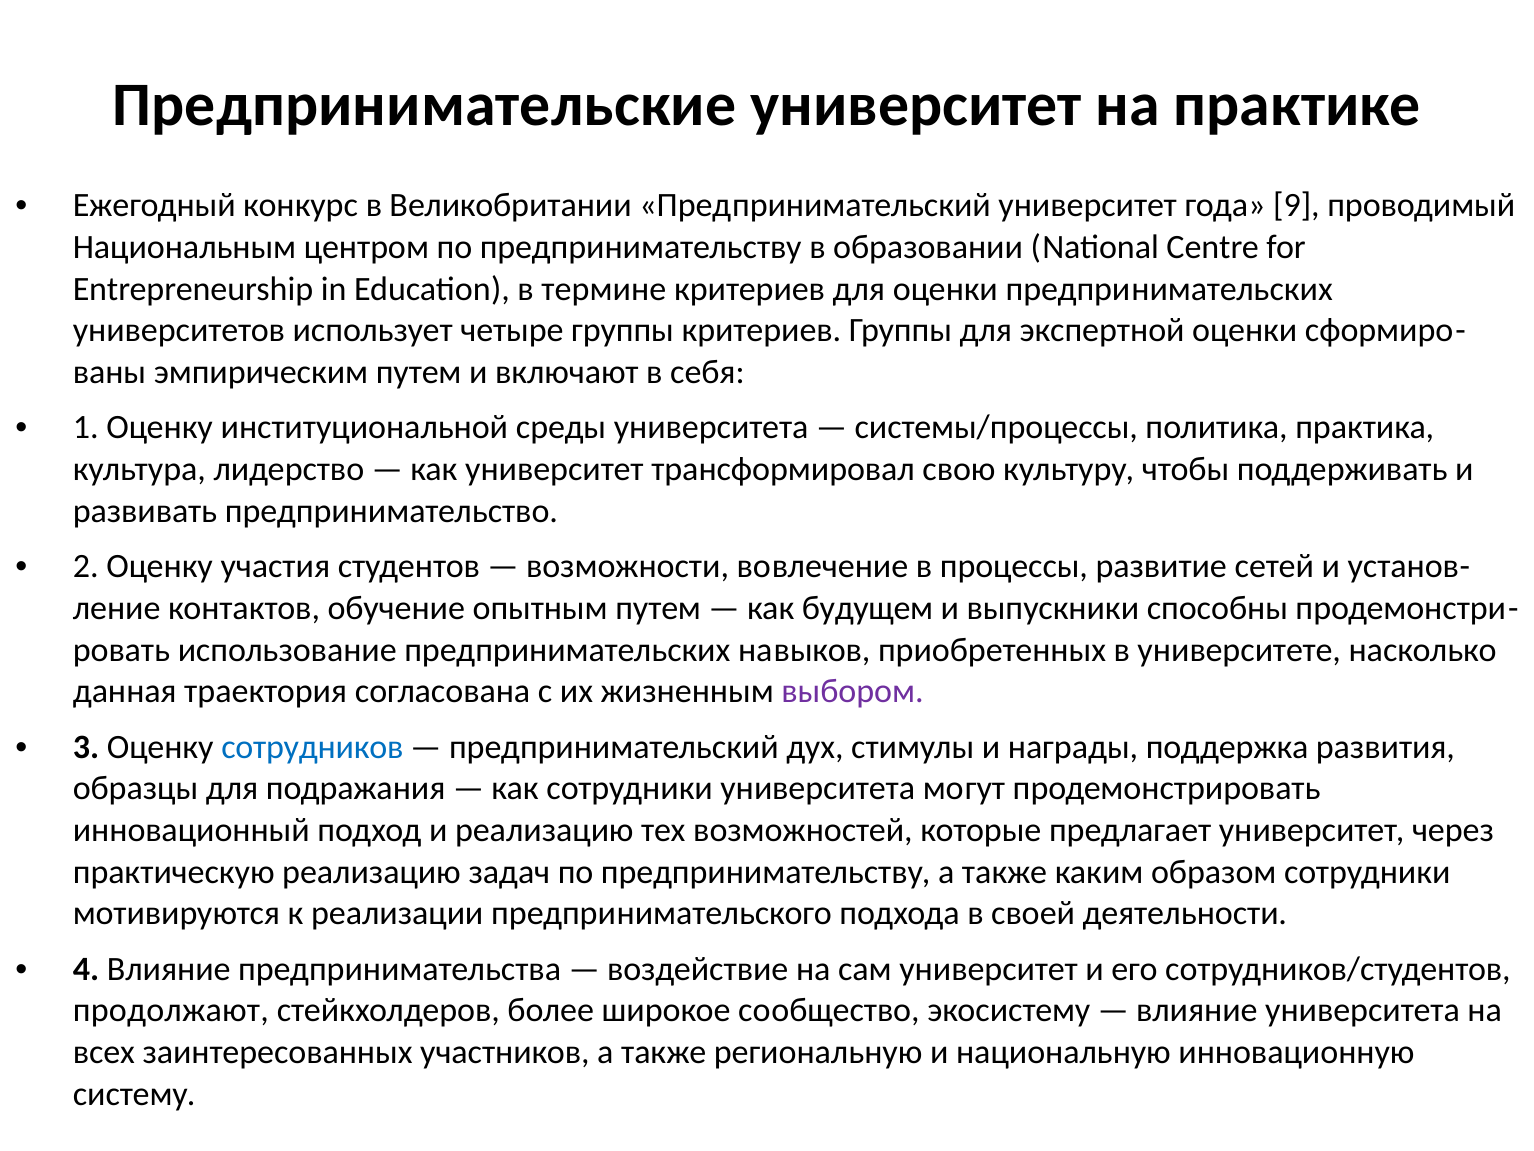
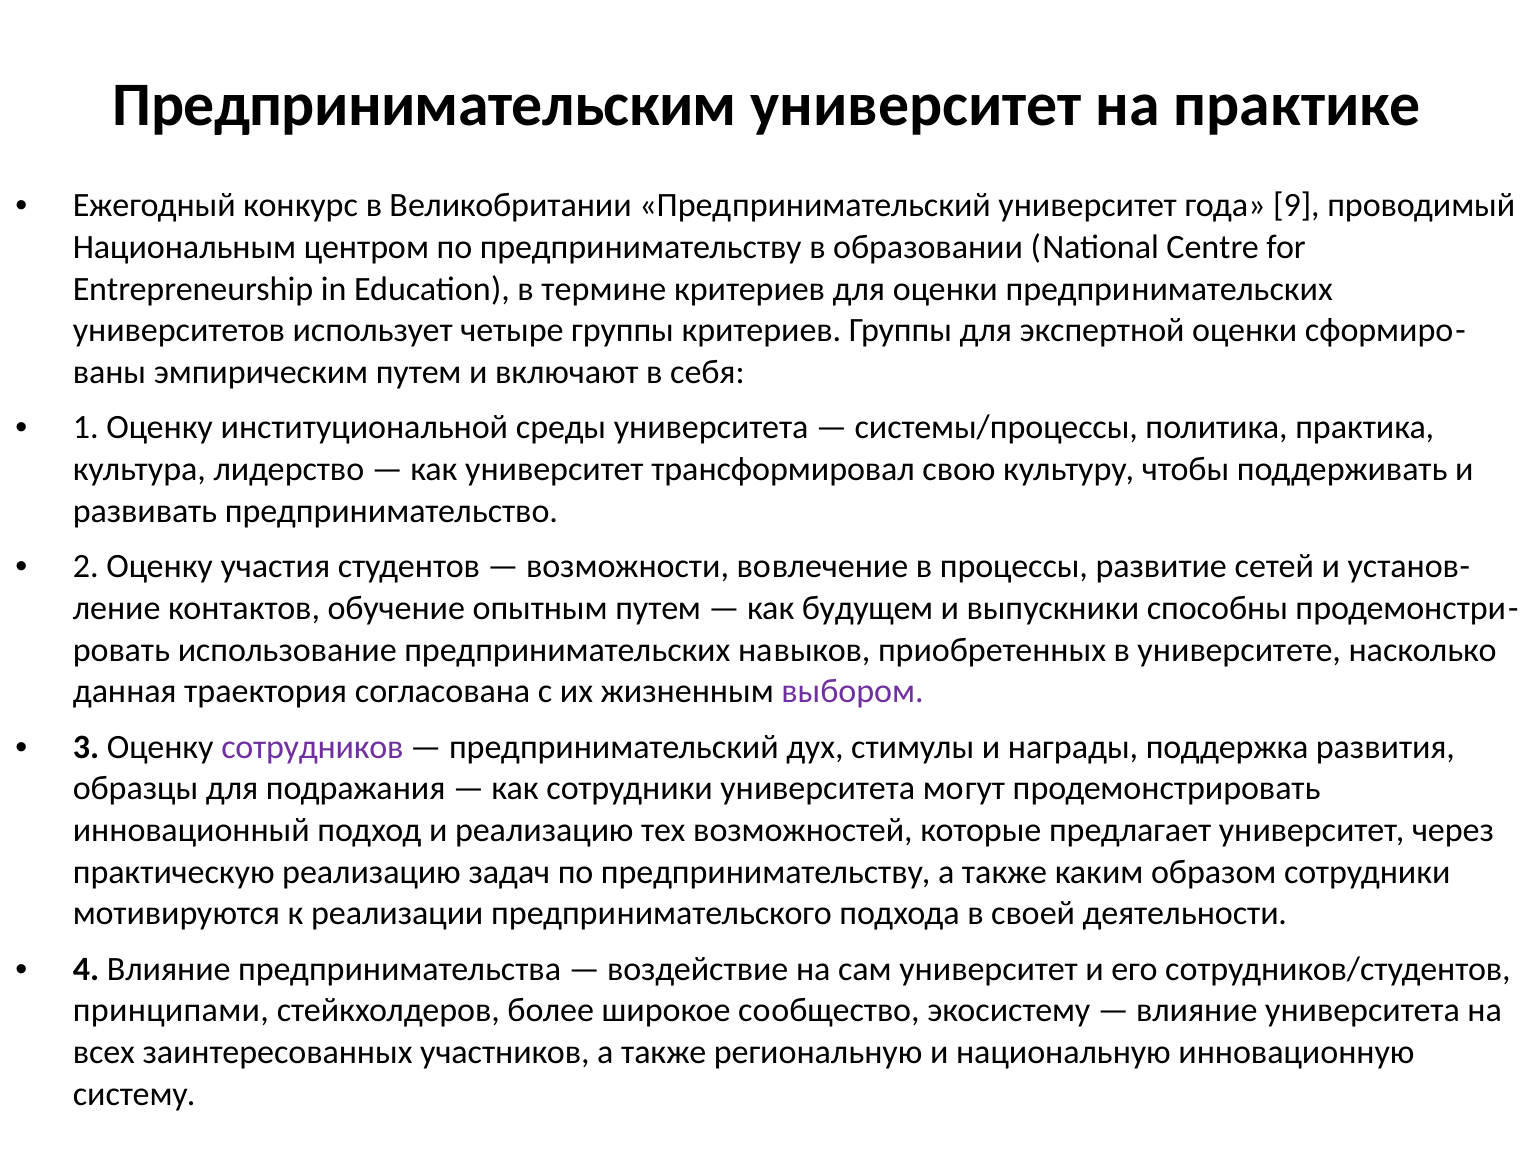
Предпринимательские: Предпринимательские -> Предпринимательским (425, 105)
сотрудников colour: blue -> purple (312, 747)
продолжают: продолжают -> принципами (171, 1010)
